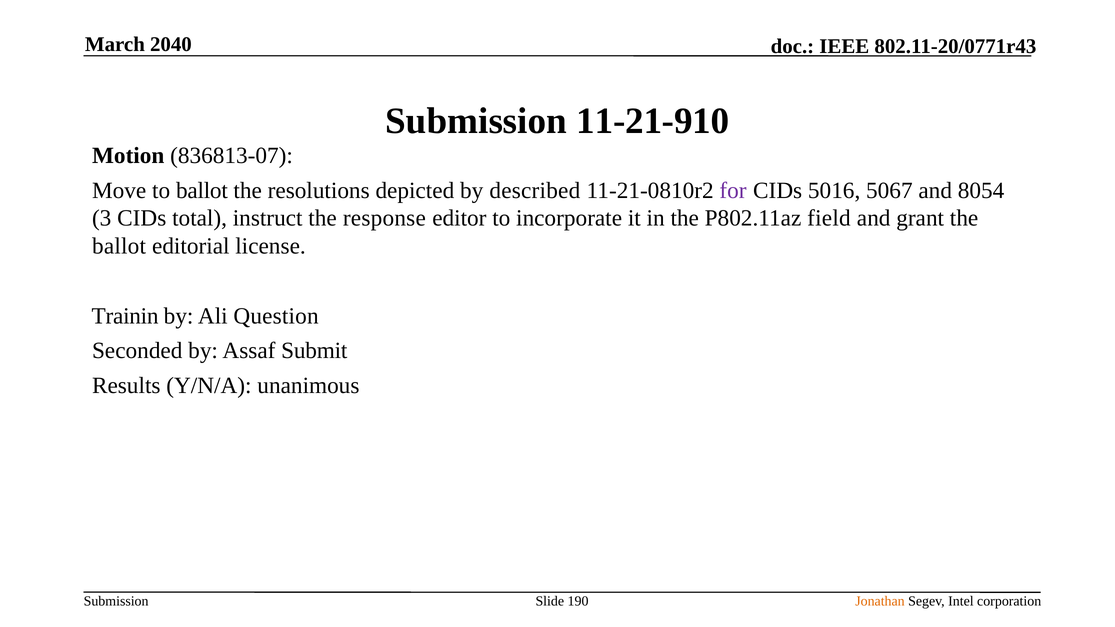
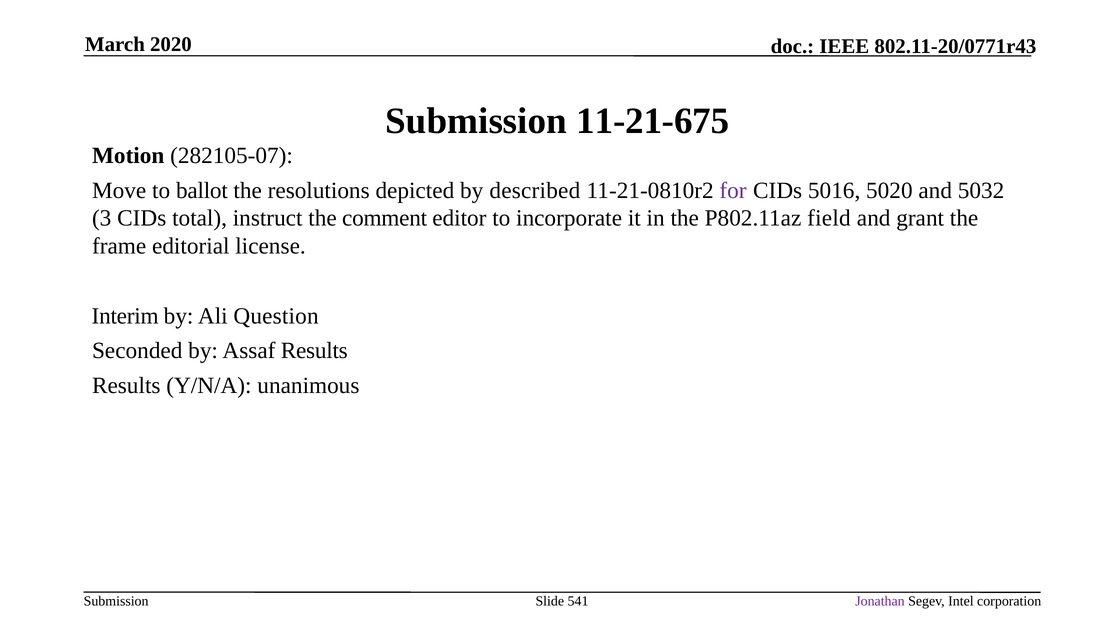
2040: 2040 -> 2020 (171, 44)
11-21-910: 11-21-910 -> 11-21-675 (653, 121)
836813-07: 836813-07 -> 282105-07 (232, 156)
5067: 5067 -> 5020 (889, 190)
8054: 8054 -> 5032 (981, 190)
response: response -> comment (385, 218)
ballot: ballot -> frame (119, 246)
Trainin: Trainin -> Interim (125, 316)
Assaf Submit: Submit -> Results (314, 351)
190: 190 -> 541 (578, 602)
Jonathan colour: orange -> purple (880, 602)
